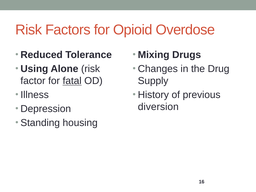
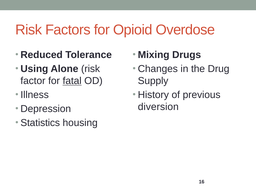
Standing: Standing -> Statistics (40, 123)
